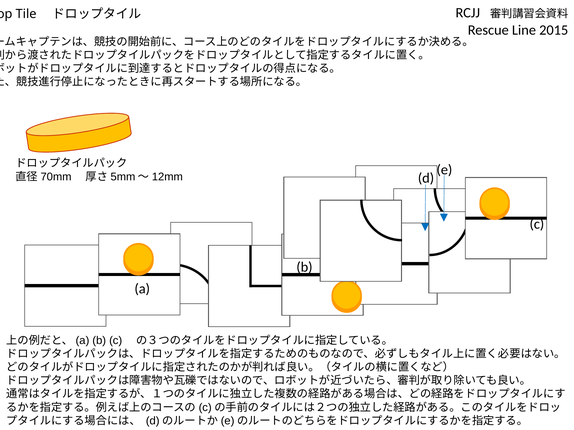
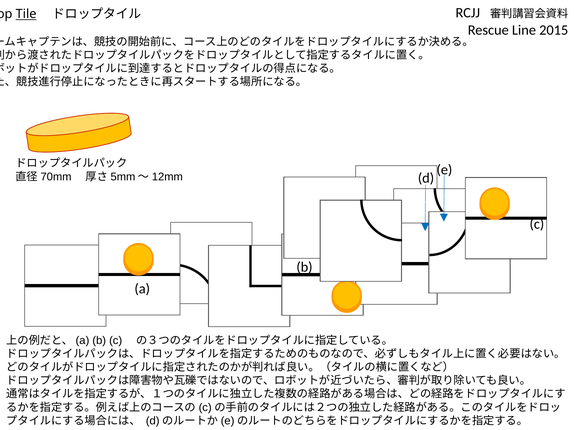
Tile underline: none -> present (26, 14)
